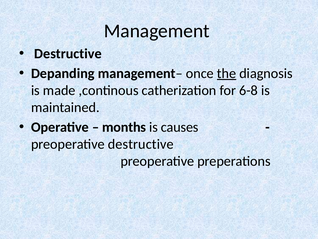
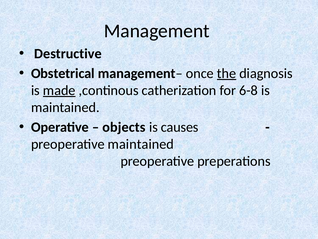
Depanding: Depanding -> Obstetrical (63, 73)
made underline: none -> present (59, 90)
months: months -> objects (124, 127)
preoperative destructive: destructive -> maintained (141, 144)
